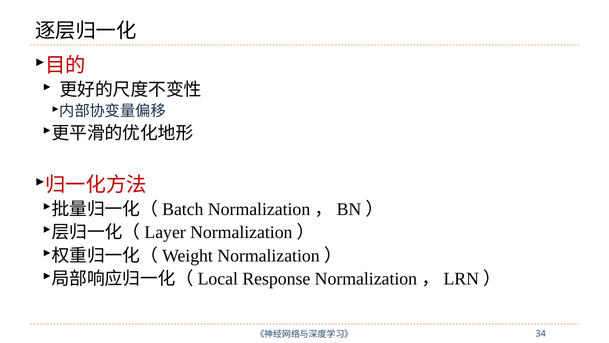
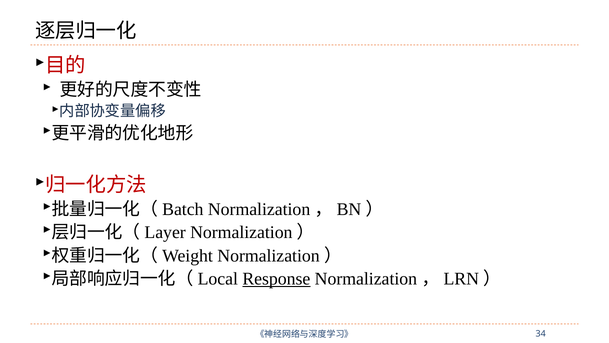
Response underline: none -> present (276, 278)
